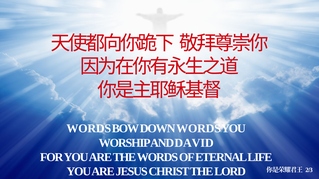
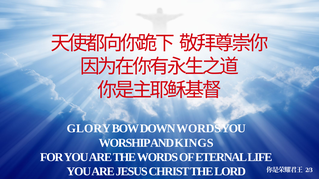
WORDS: WORDS -> GLORY (89, 129)
DAVID: DAVID -> KINGS (194, 143)
